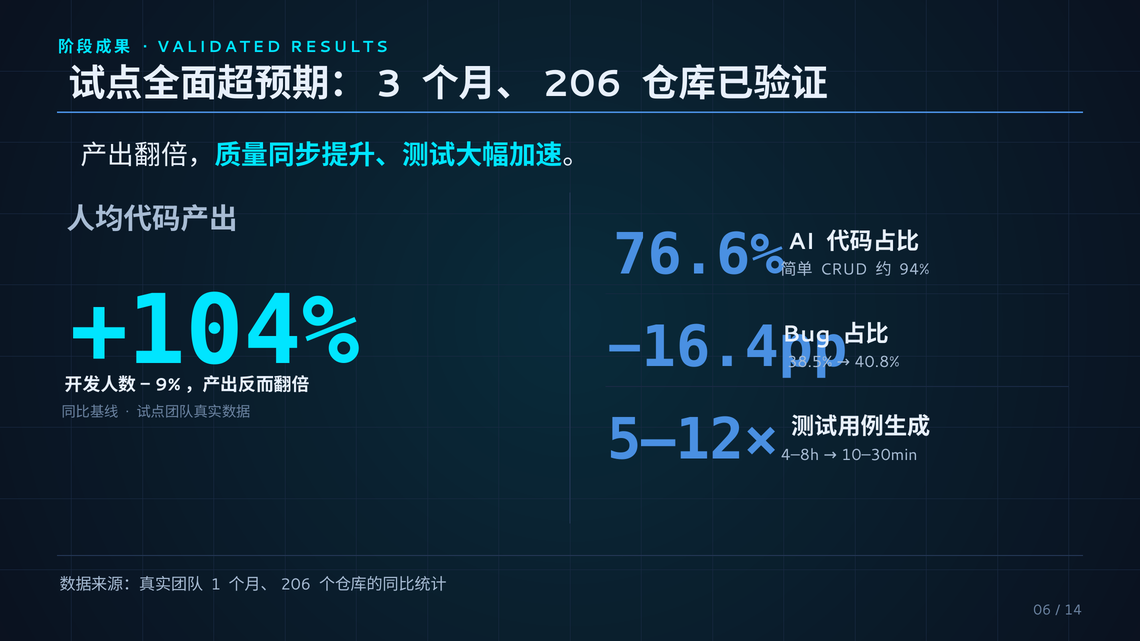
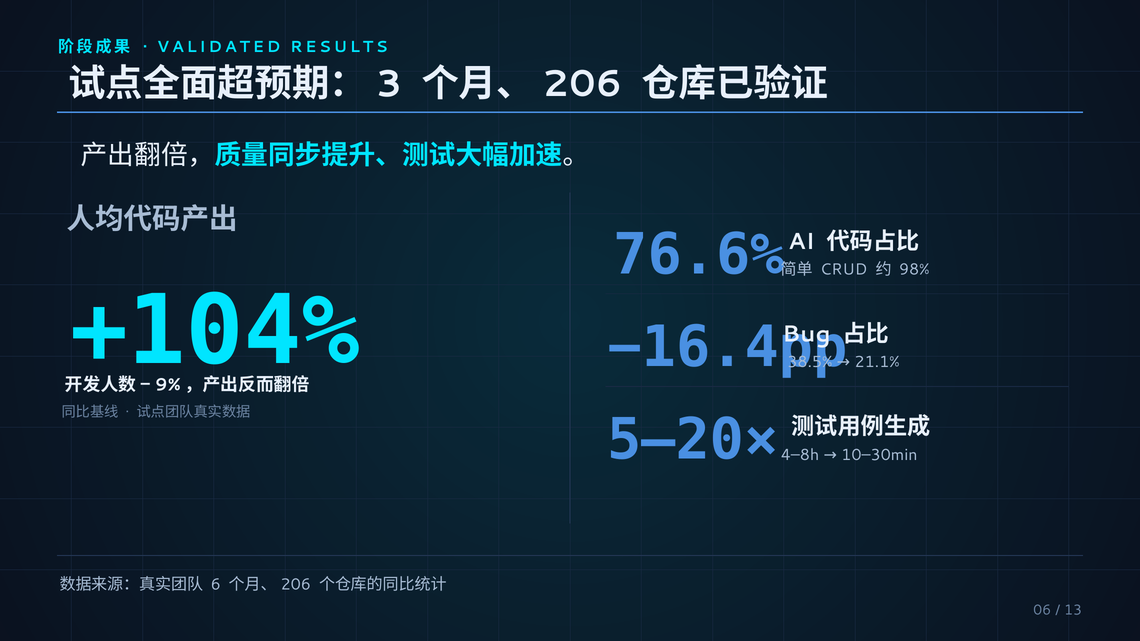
94%: 94% -> 98% (914, 270)
40.8%: 40.8% -> 21.1% (877, 362)
5–12×: 5–12× -> 5–20× (693, 440)
1: 1 -> 6 (216, 585)
14: 14 -> 13 (1073, 610)
